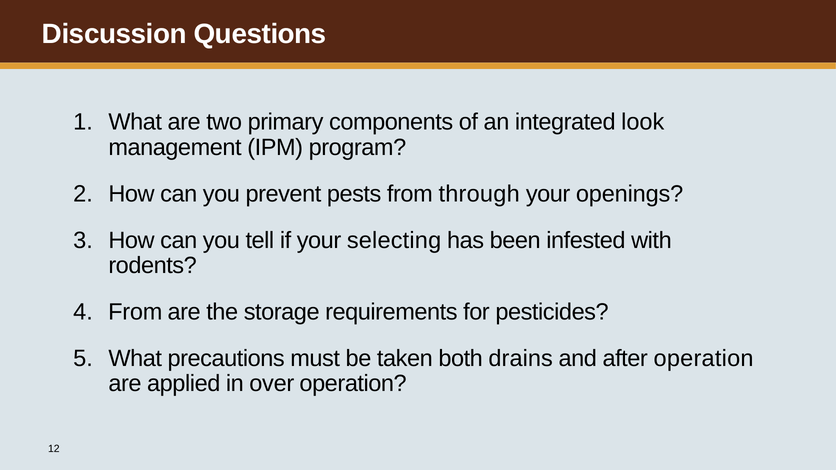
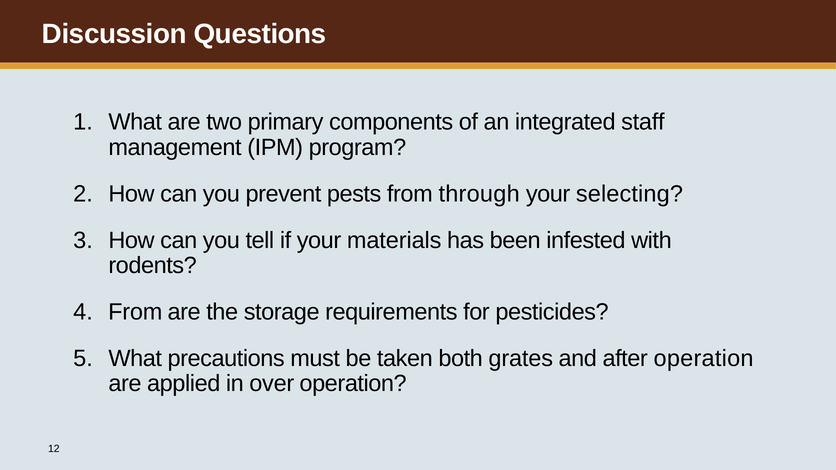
look: look -> staff (643, 122)
openings: openings -> selecting (629, 194)
selecting: selecting -> materials (394, 240)
drains: drains -> grates (521, 358)
